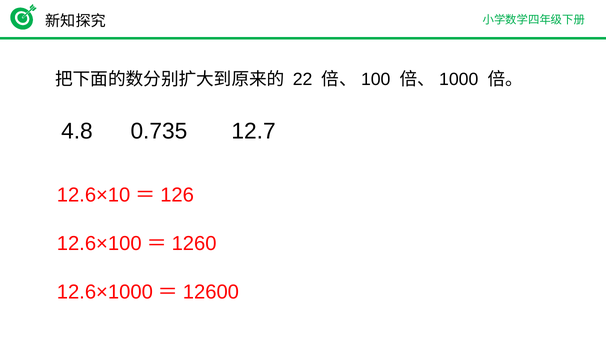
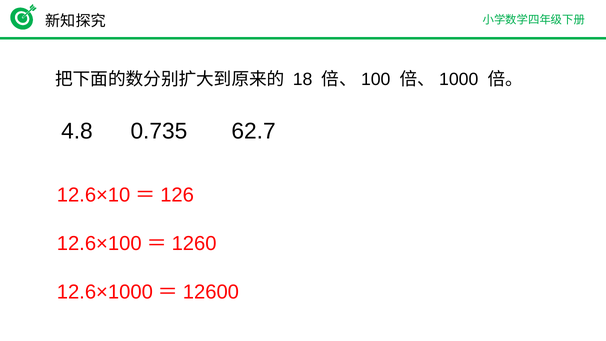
22: 22 -> 18 (303, 80)
12.7: 12.7 -> 62.7 (254, 131)
